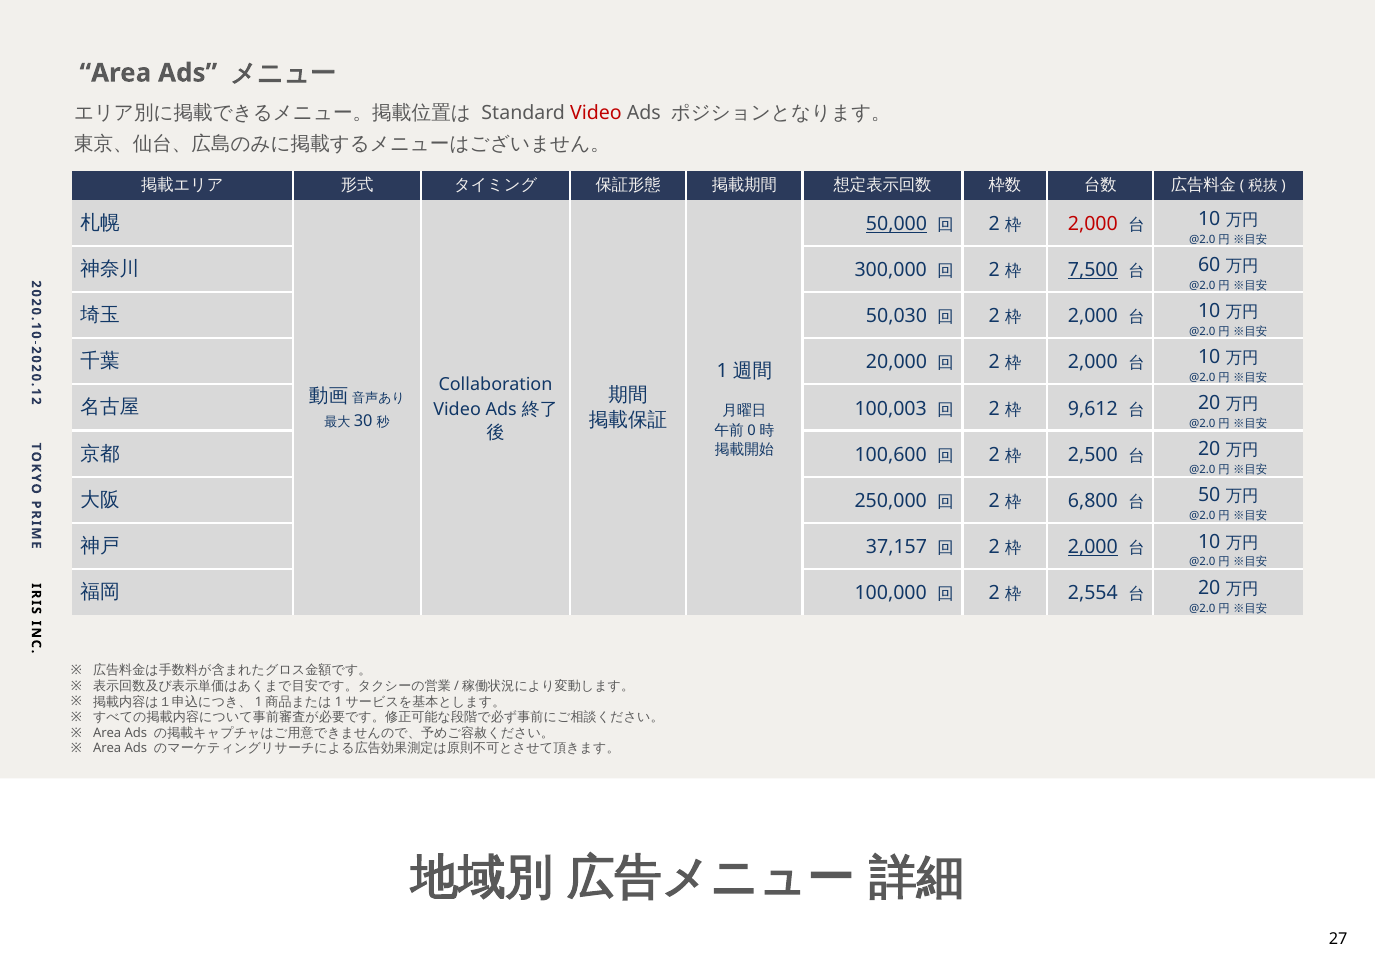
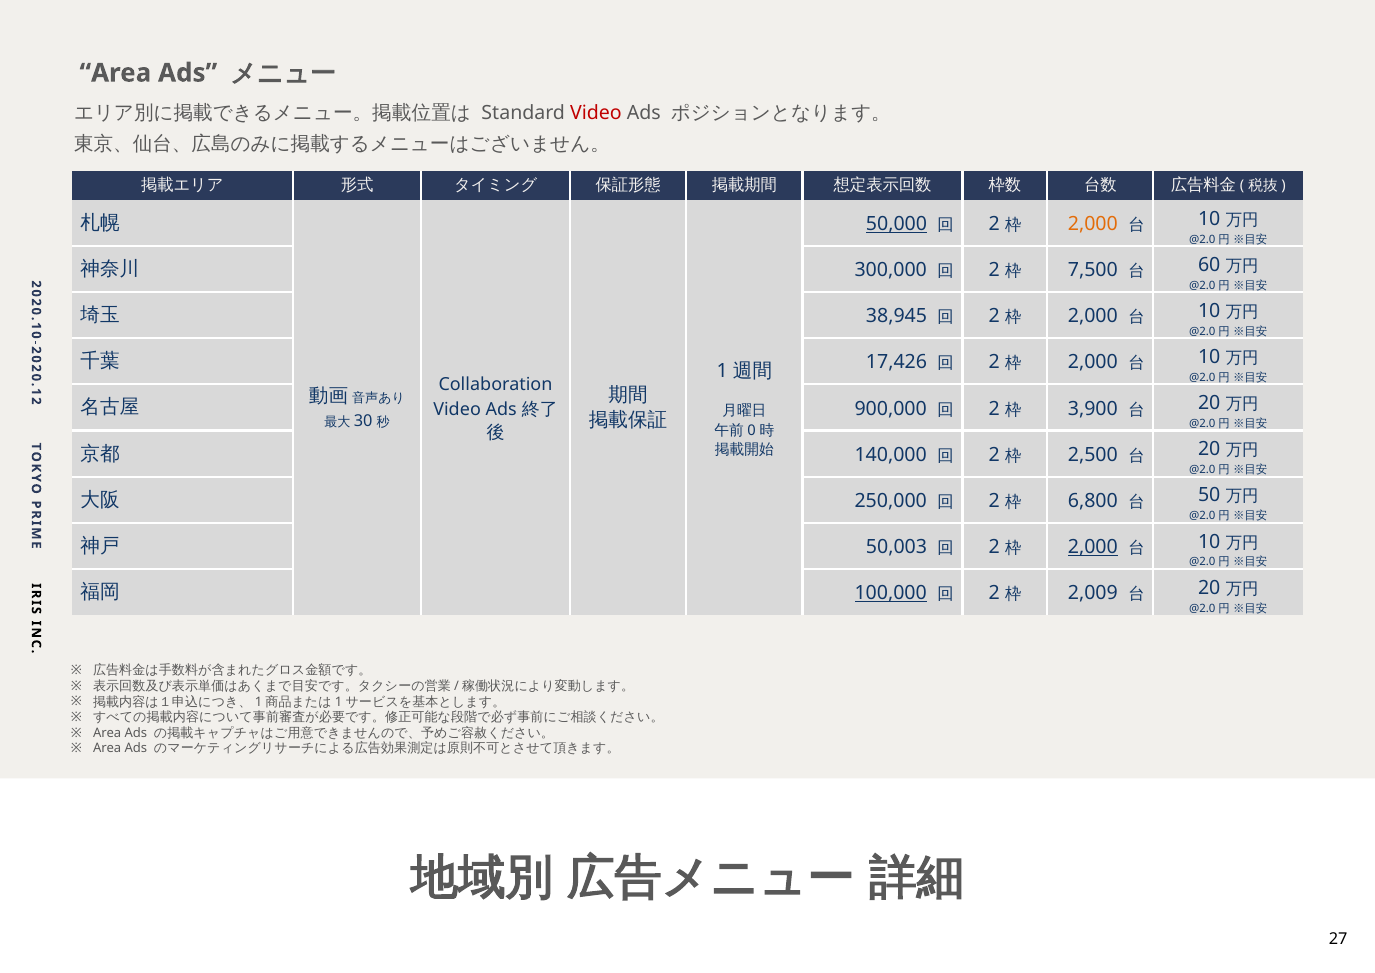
2,000 colour: red -> orange (1093, 224)
7,500 underline: present -> none (1093, 270)
50,030: 50,030 -> 38,945 (896, 316)
20,000: 20,000 -> 17,426 (896, 362)
100,003: 100,003 -> 900,000 (891, 408)
9,612: 9,612 -> 3,900 (1093, 408)
100,600: 100,600 -> 140,000 (891, 454)
37,157: 37,157 -> 50,003 (896, 546)
100,000 underline: none -> present (891, 593)
2,554: 2,554 -> 2,009 (1093, 593)
